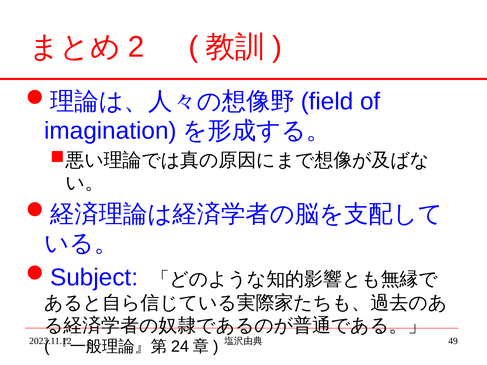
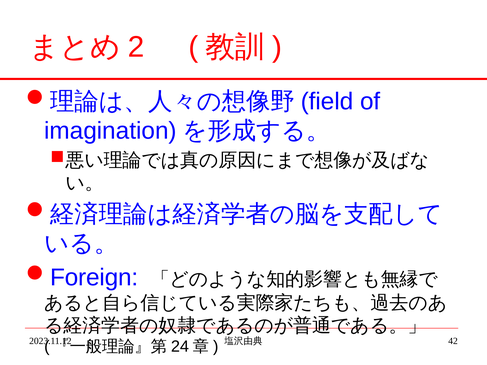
Subject: Subject -> Foreign (94, 278)
49: 49 -> 42 (453, 341)
